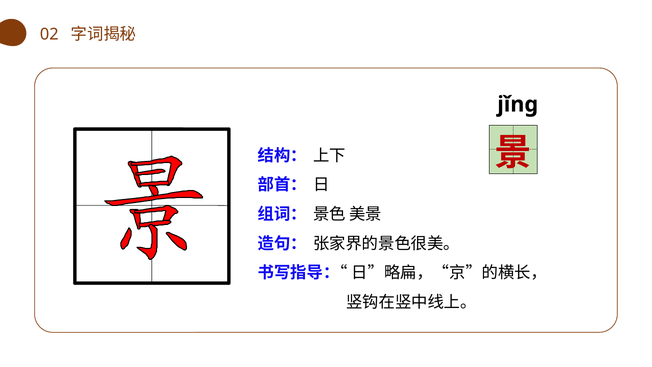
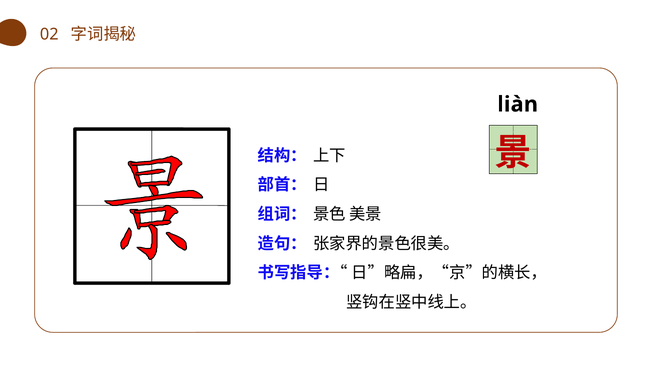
jǐnɡ: jǐnɡ -> liàn (518, 104)
